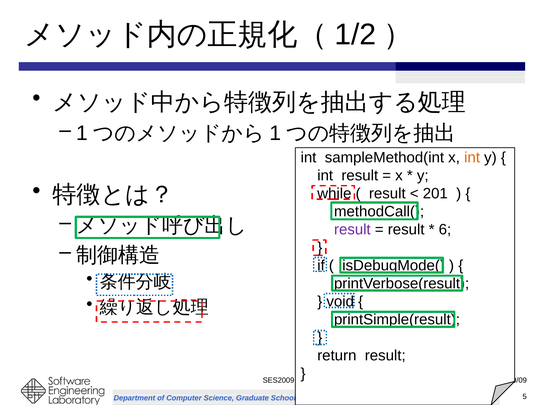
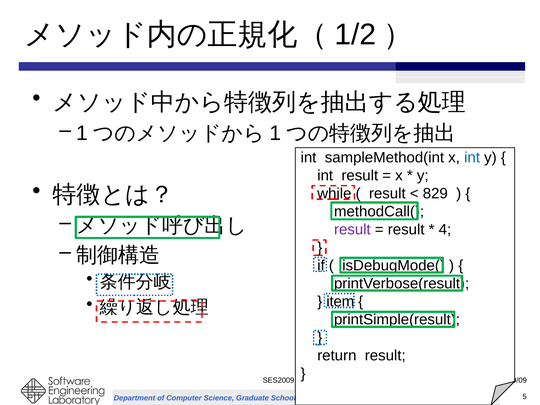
int colour: orange -> blue (472, 158)
201: 201 -> 829 (435, 194)
6: 6 -> 4 (445, 230)
void: void -> item (340, 302)
